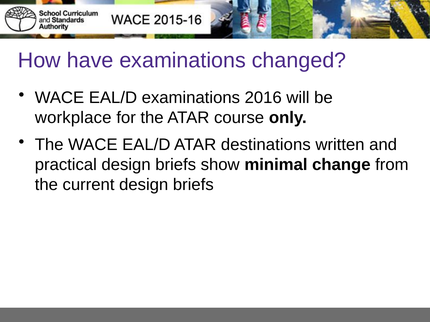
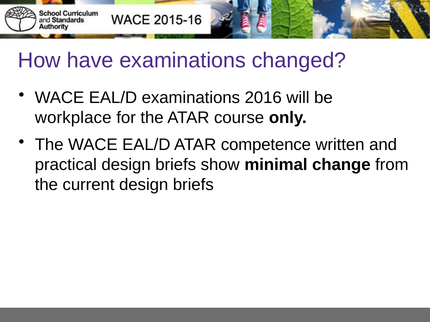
destinations: destinations -> competence (266, 145)
